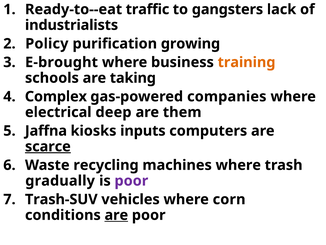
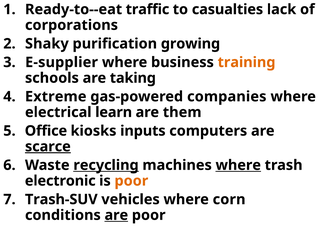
gangsters: gangsters -> casualties (227, 9)
industrialists: industrialists -> corporations (71, 25)
Policy: Policy -> Shaky (47, 44)
E-brought: E-brought -> E-supplier (62, 62)
Complex: Complex -> Extreme (56, 96)
deep: deep -> learn (114, 112)
Jaffna: Jaffna -> Office (46, 131)
recycling underline: none -> present (106, 165)
where underline: none -> present (238, 165)
gradually: gradually -> electronic (60, 180)
poor colour: purple -> orange (131, 180)
